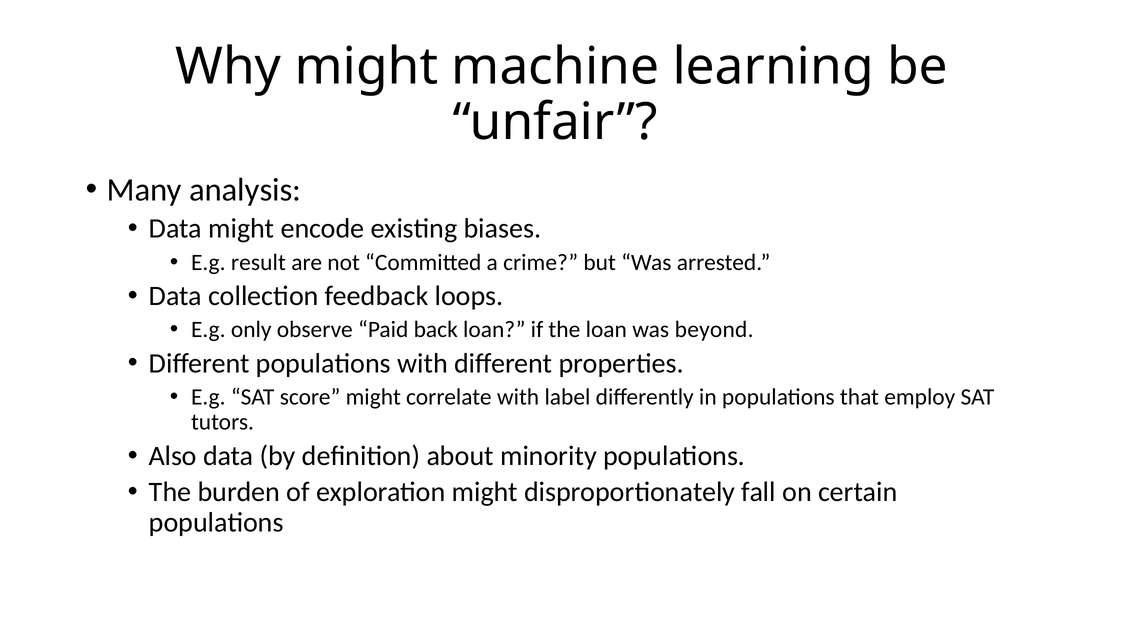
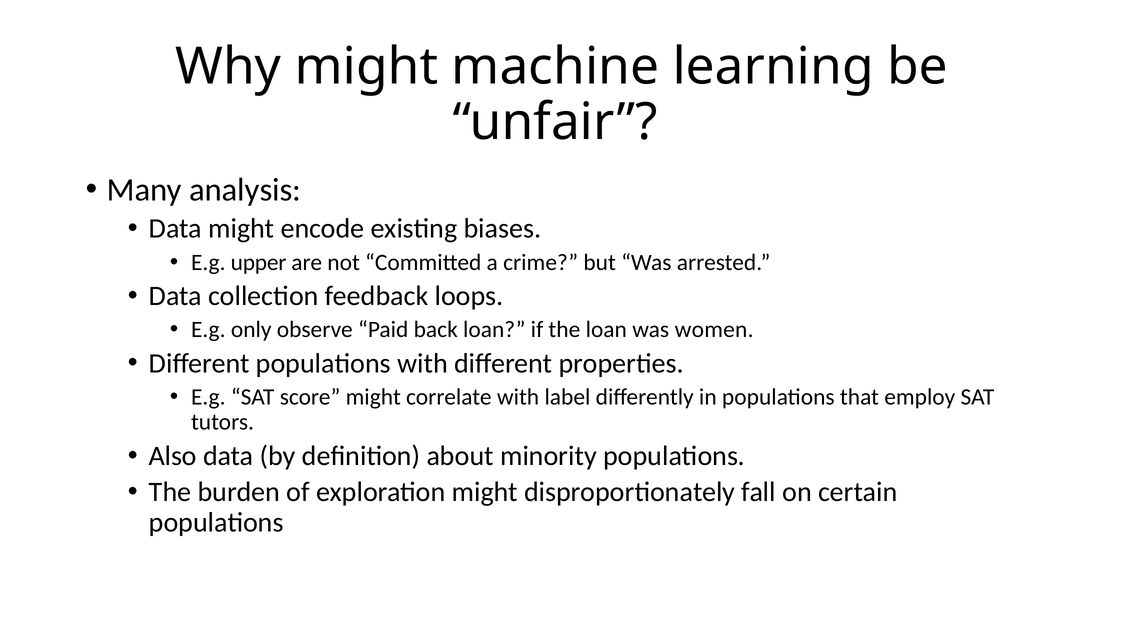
result: result -> upper (259, 262)
beyond: beyond -> women (714, 330)
